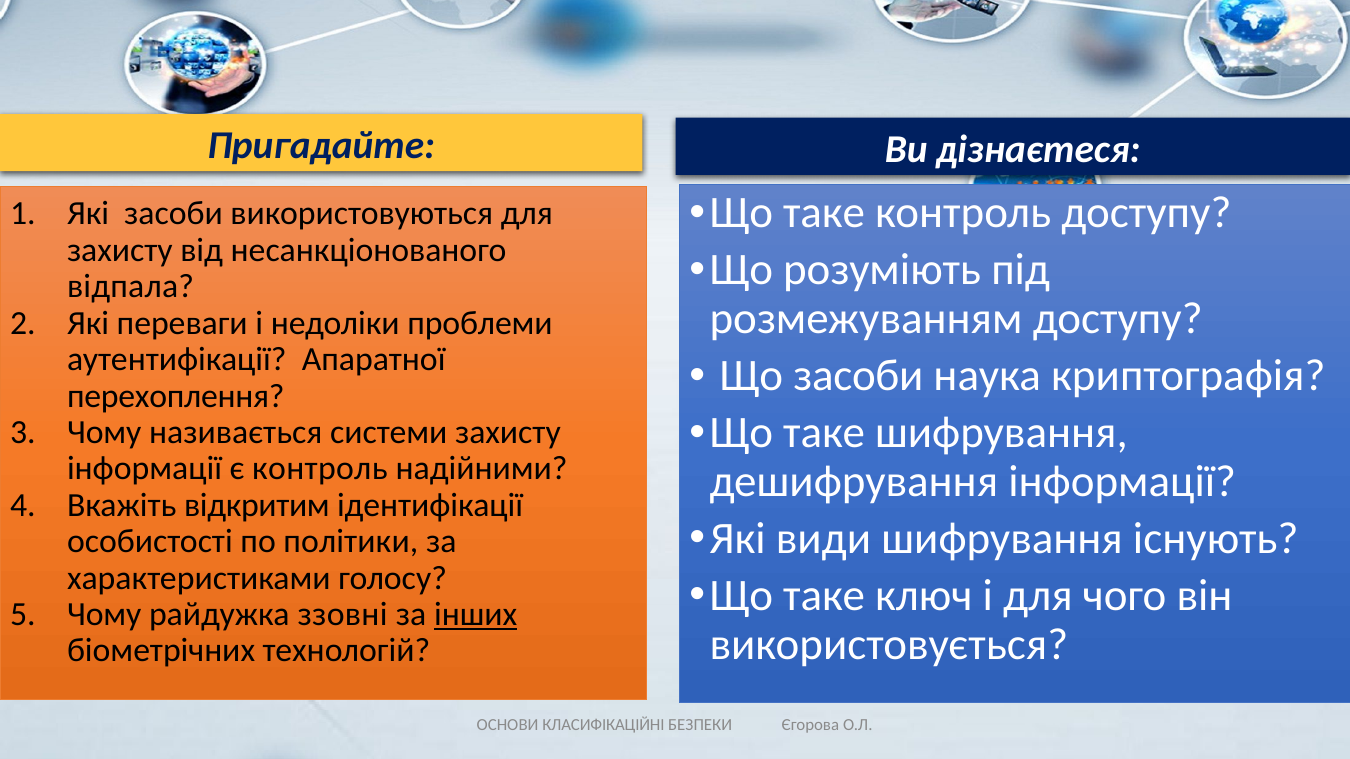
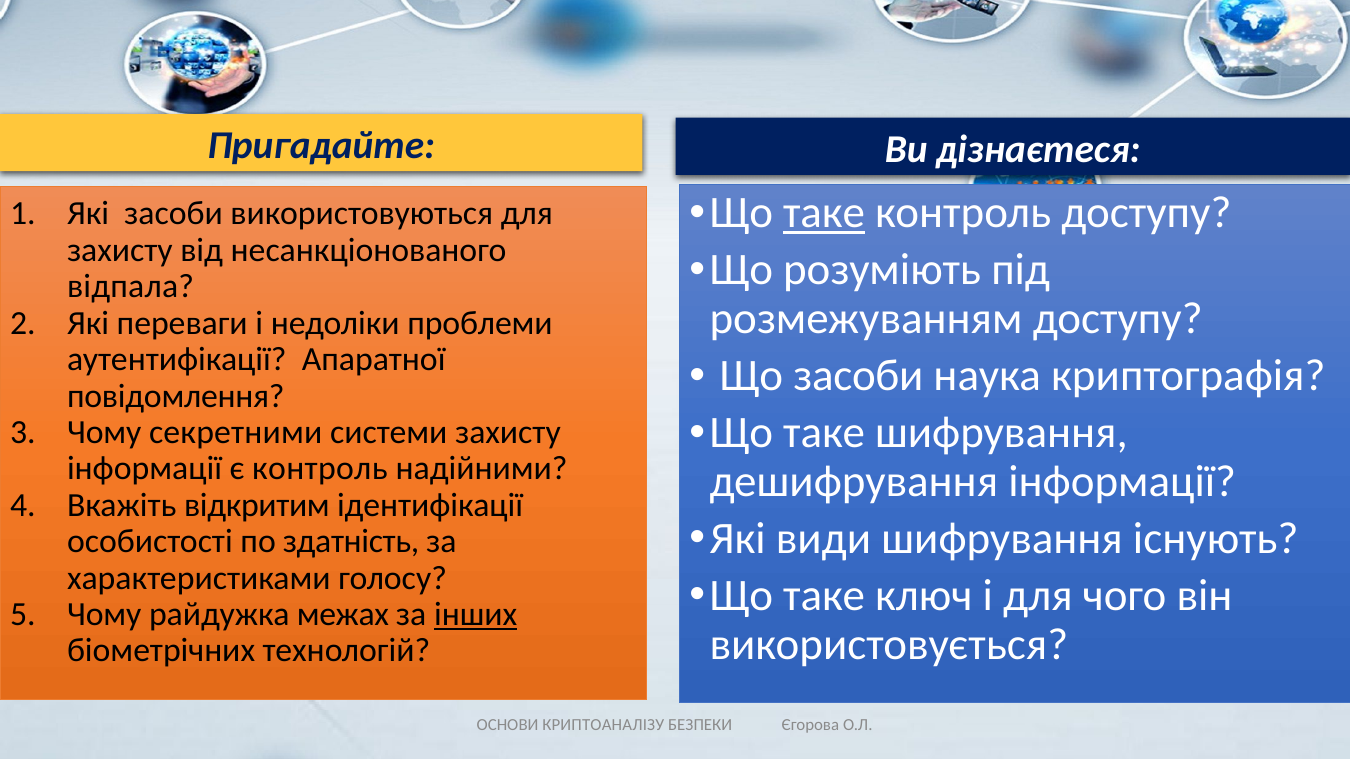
таке underline: none -> present (824, 213)
перехоплення: перехоплення -> повідомлення (176, 396)
називається: називається -> секретними (236, 433)
політики: політики -> здатність (351, 542)
ззовні: ззовні -> межах (343, 615)
КЛАСИФІКАЦІЙНІ: КЛАСИФІКАЦІЙНІ -> КРИПТОАНАЛІЗУ (603, 725)
